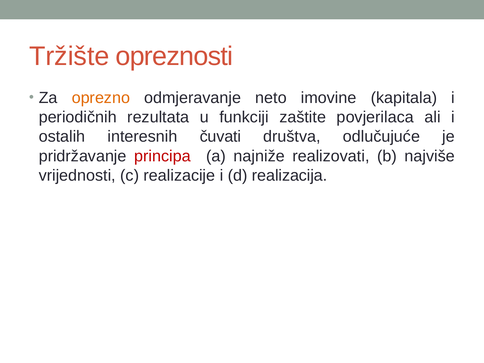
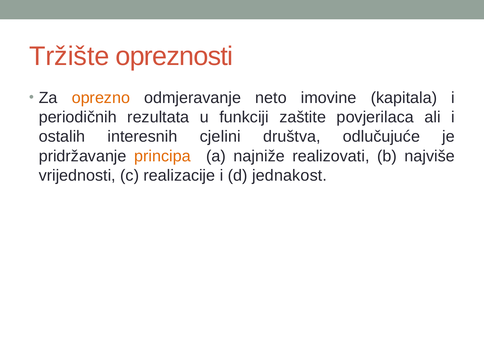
čuvati: čuvati -> cjelini (220, 137)
principa colour: red -> orange (163, 156)
realizacija: realizacija -> jednakost (290, 175)
